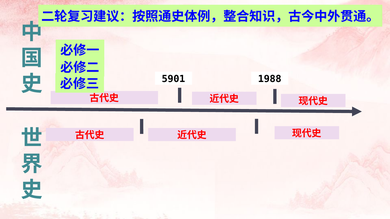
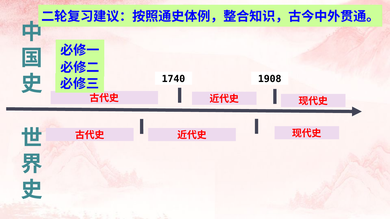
5901: 5901 -> 1740 (173, 79)
1988: 1988 -> 1908 (270, 79)
